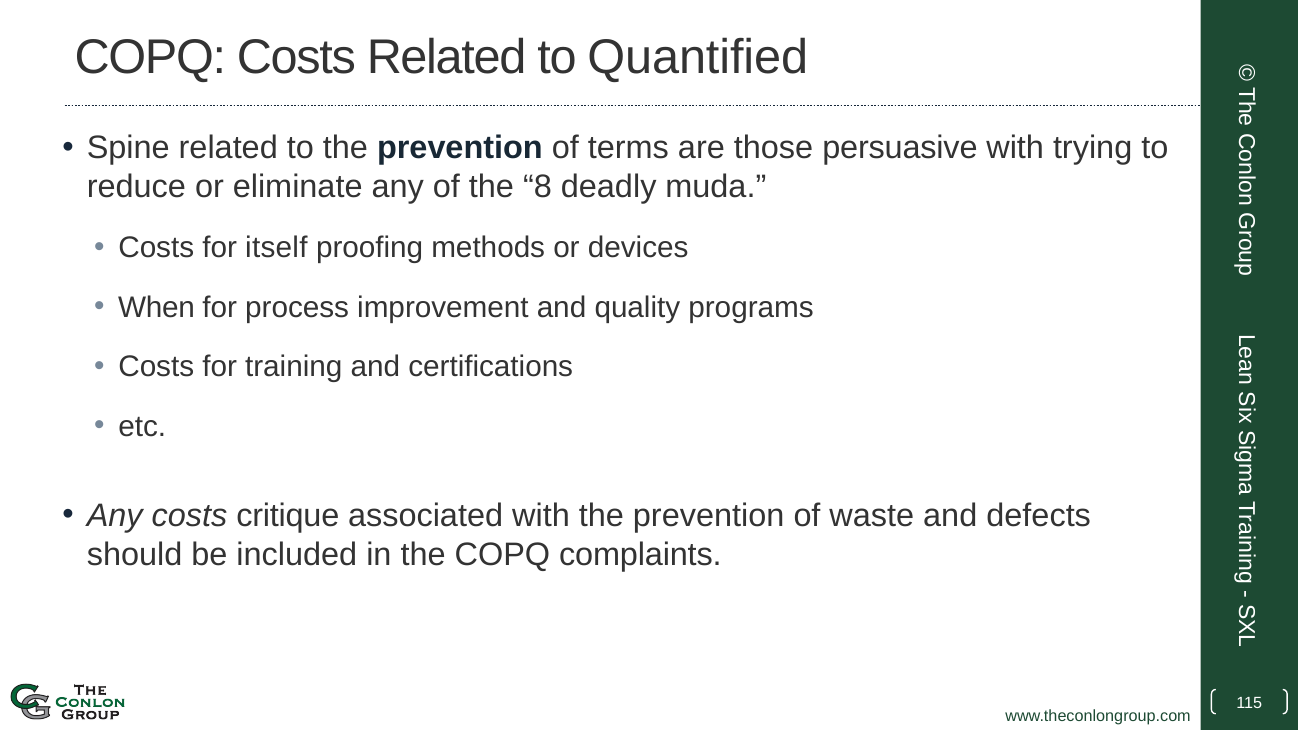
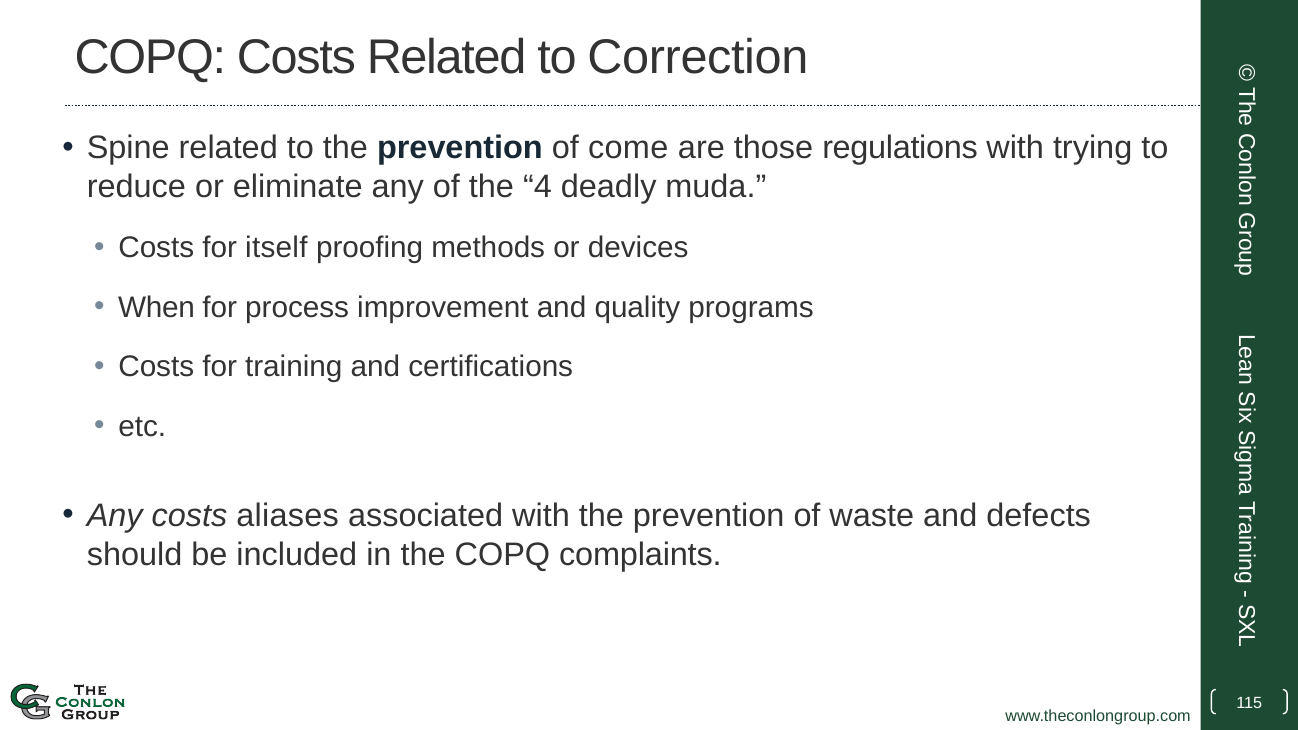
Quantified: Quantified -> Correction (698, 58)
terms: terms -> come (628, 148)
persuasive: persuasive -> regulations (900, 148)
8: 8 -> 4 (537, 187)
critique: critique -> aliases (288, 516)
